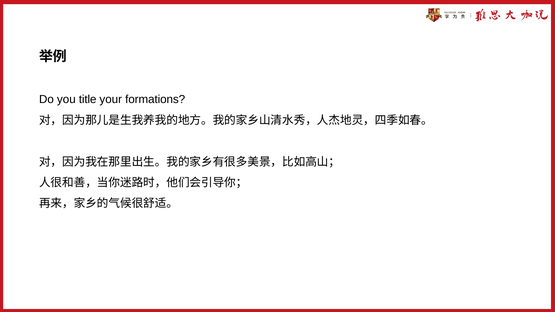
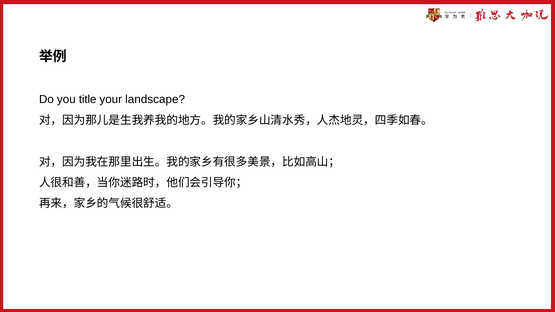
formations: formations -> landscape (155, 100)
